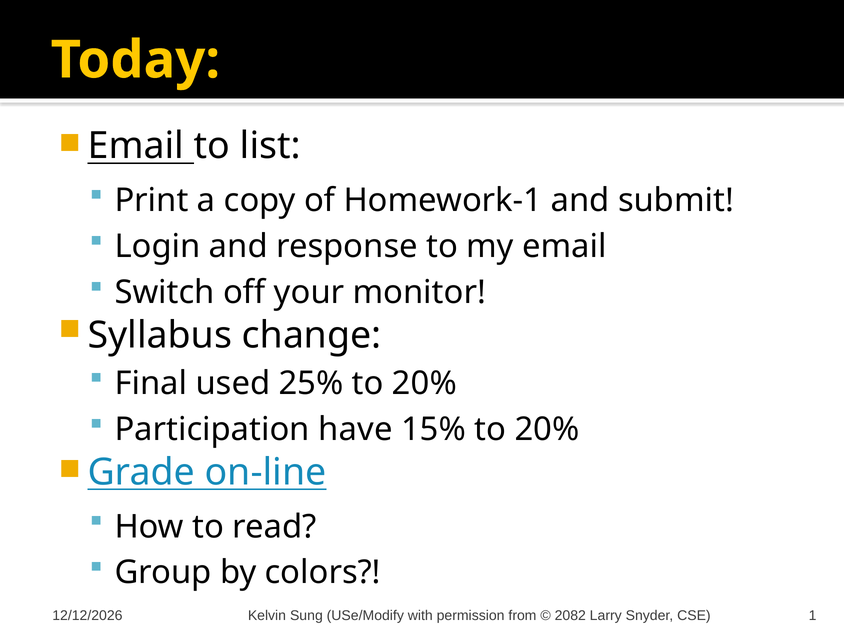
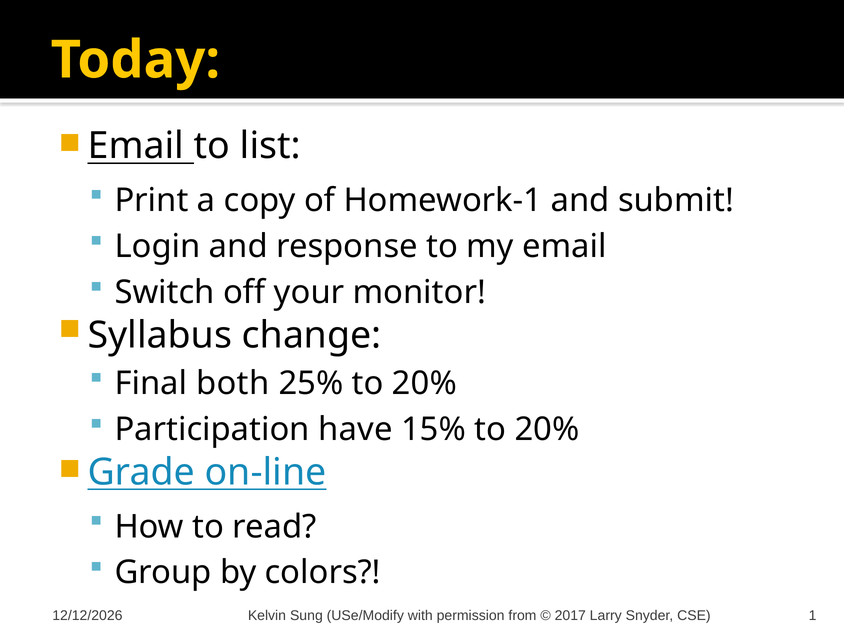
used: used -> both (233, 384)
2082: 2082 -> 2017 (570, 616)
